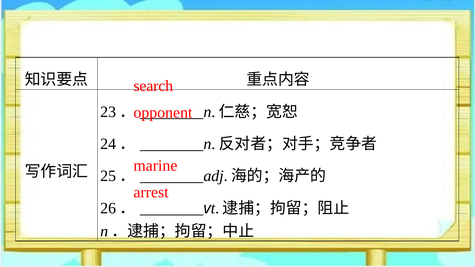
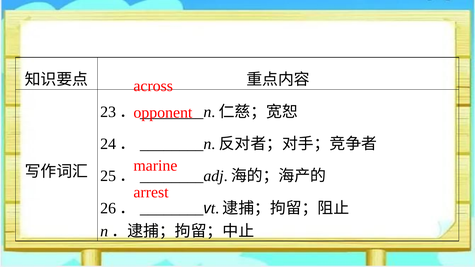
search: search -> across (153, 86)
